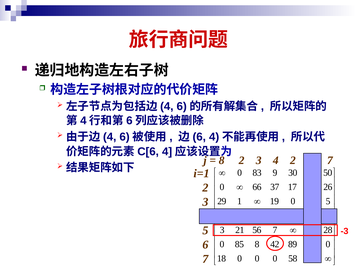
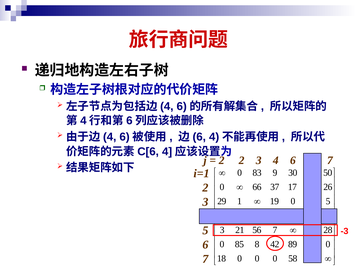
8: 8 -> 2 (222, 161)
4 2: 2 -> 6 (293, 161)
